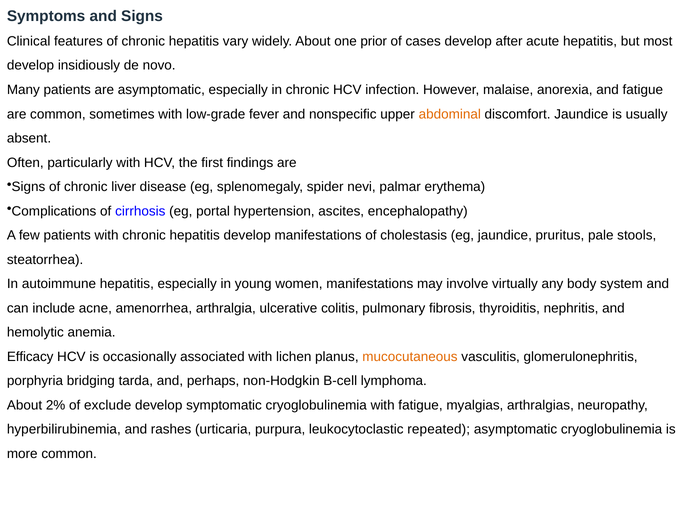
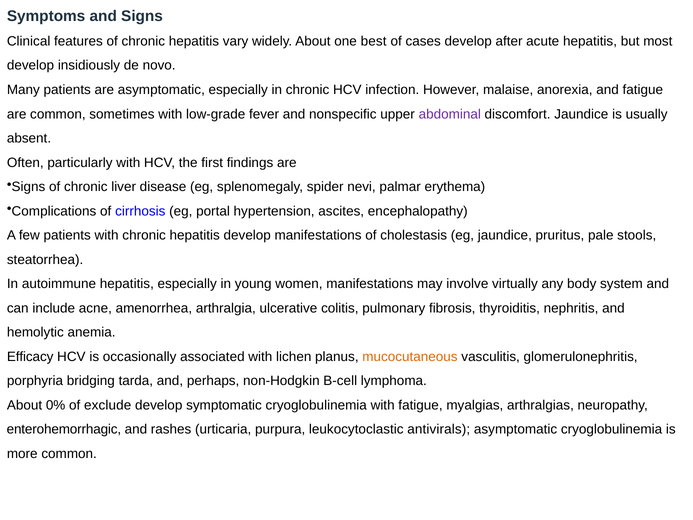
prior: prior -> best (374, 41)
abdominal colour: orange -> purple (450, 114)
2%: 2% -> 0% (56, 405)
hyperbilirubinemia: hyperbilirubinemia -> enterohemorrhagic (64, 429)
repeated: repeated -> antivirals (439, 429)
